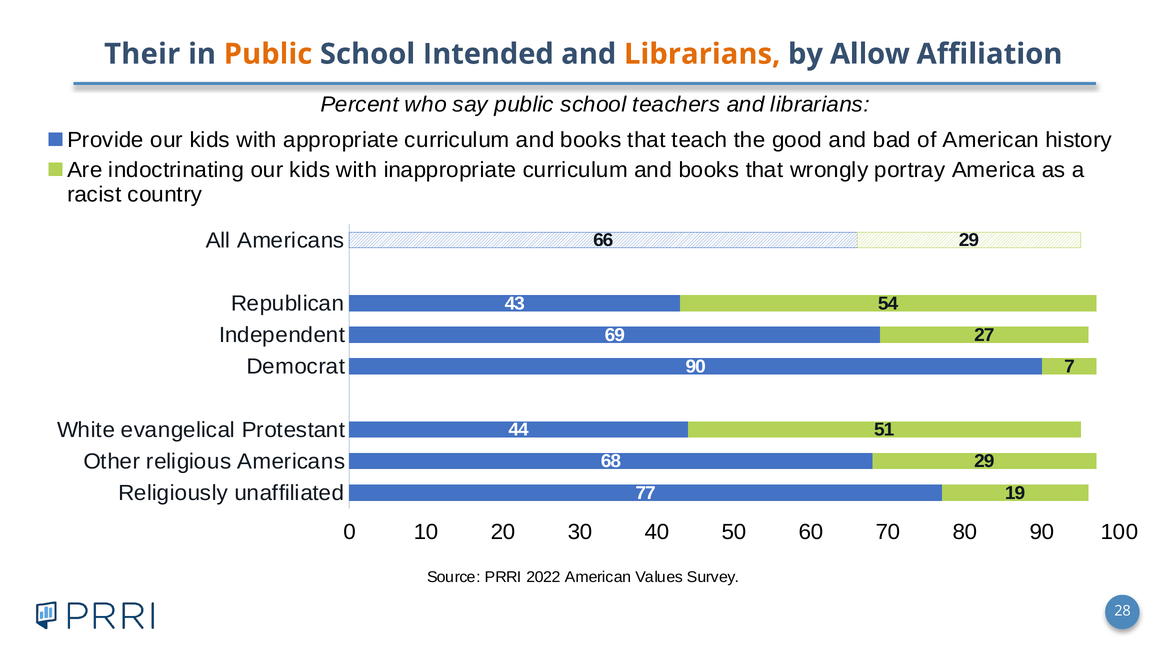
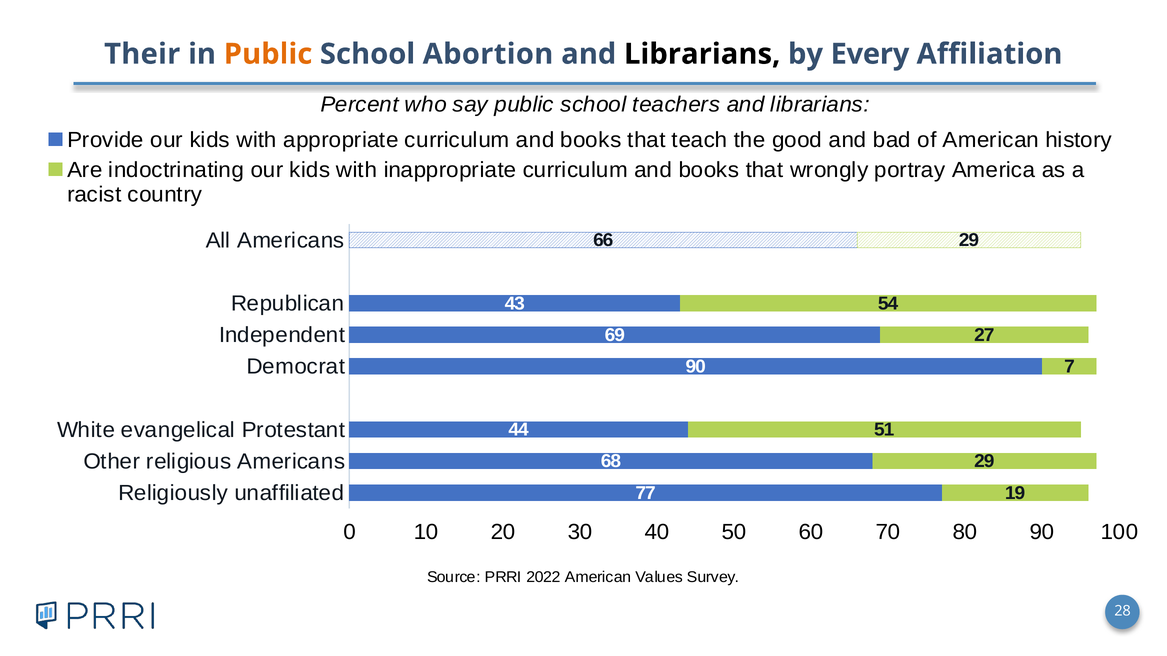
Intended: Intended -> Abortion (488, 54)
Librarians colour: orange -> black (702, 54)
Allow: Allow -> Every (870, 54)
